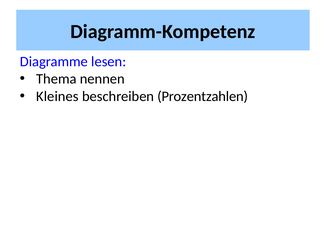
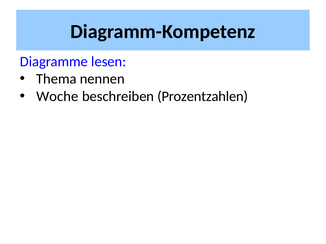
Kleines: Kleines -> Woche (57, 96)
